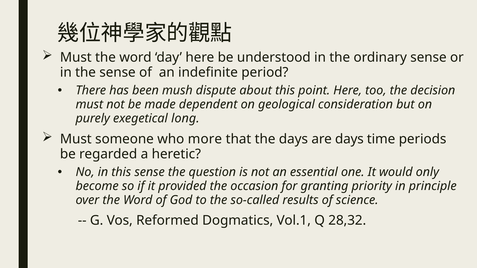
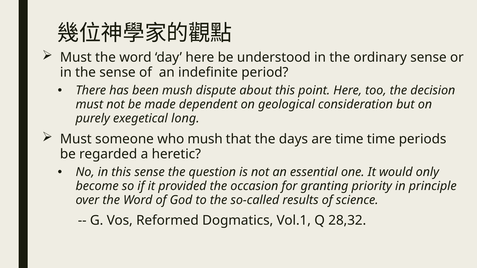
who more: more -> mush (205, 139)
are days: days -> time (349, 139)
